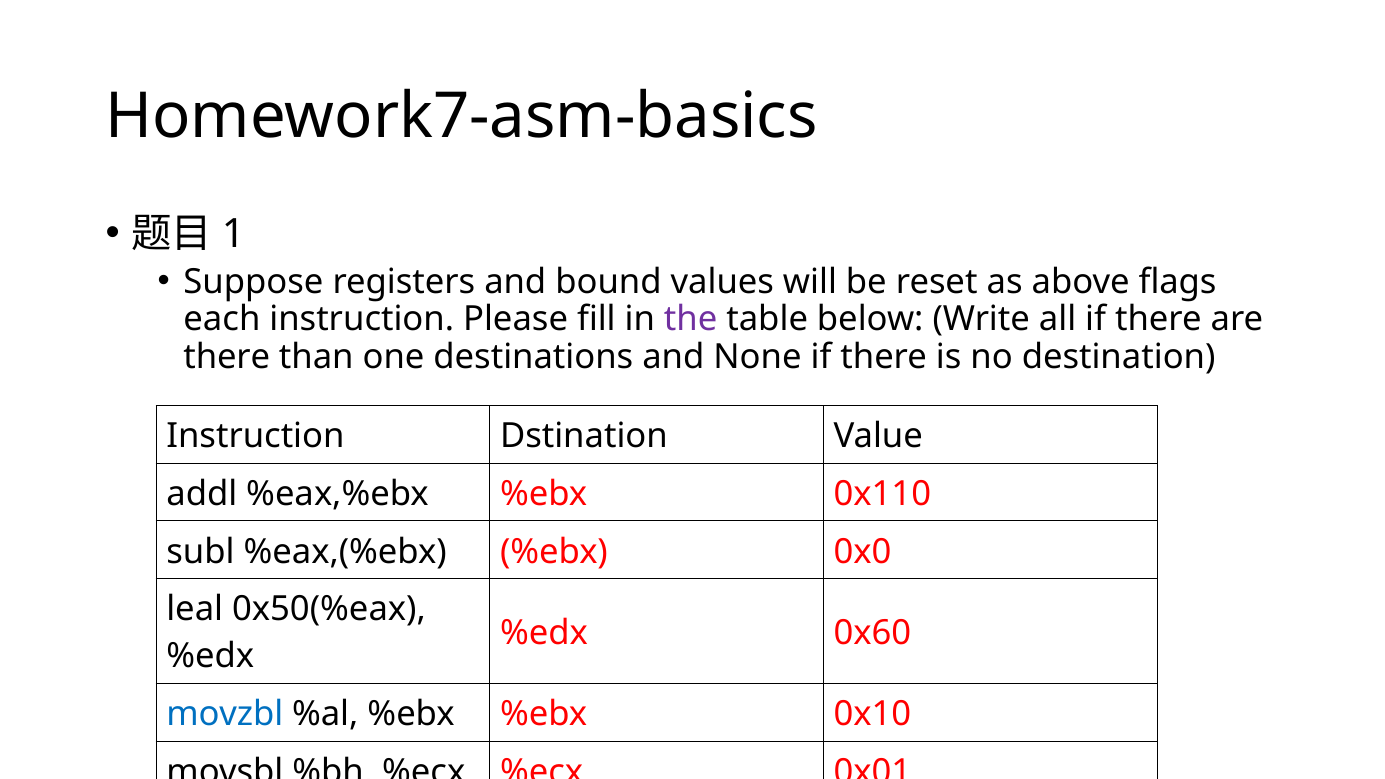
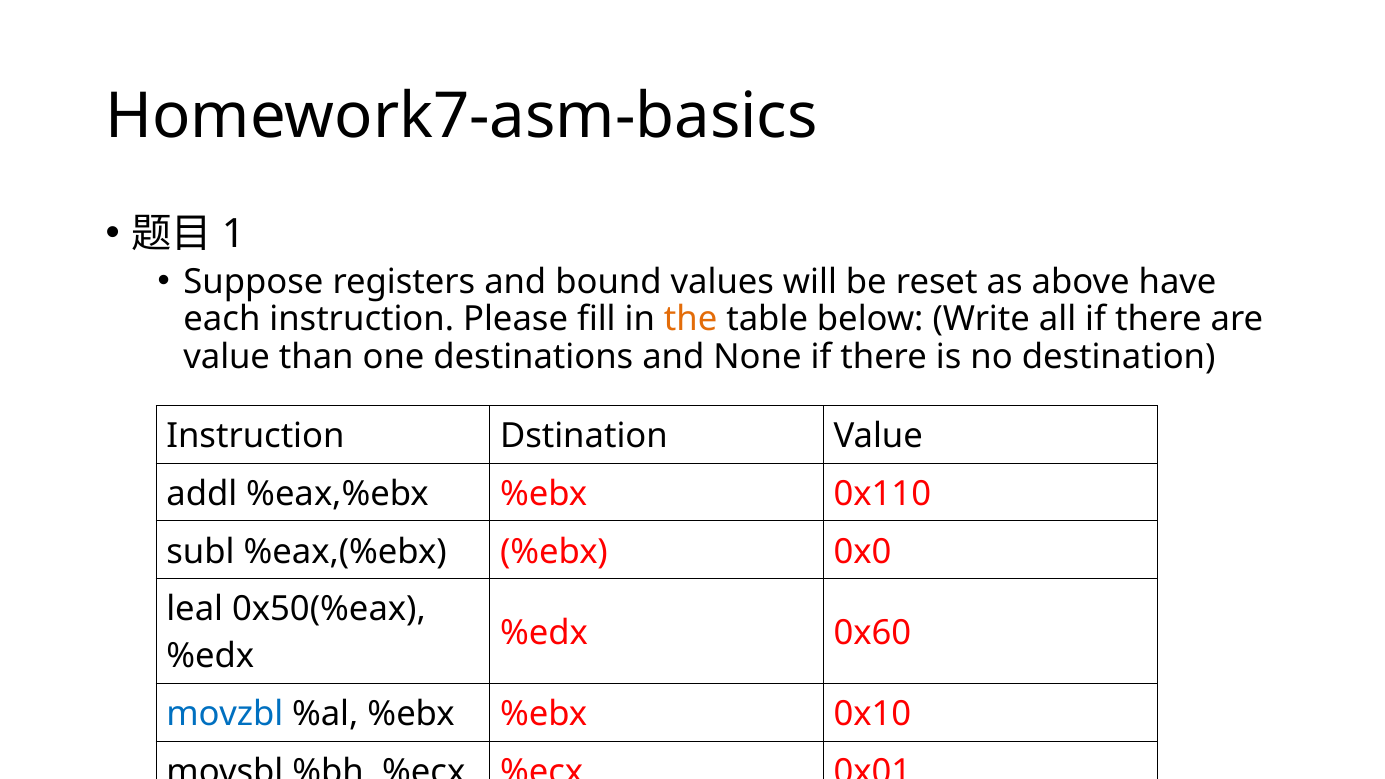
flags: flags -> have (1178, 282)
the colour: purple -> orange (691, 319)
there: there -> value (227, 357)
